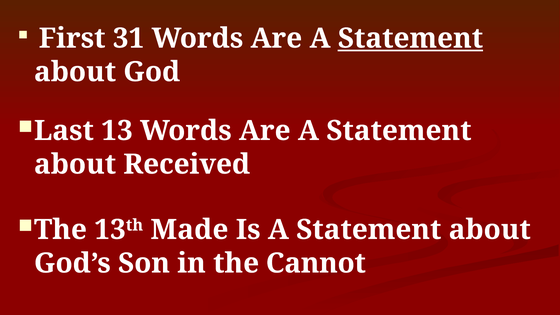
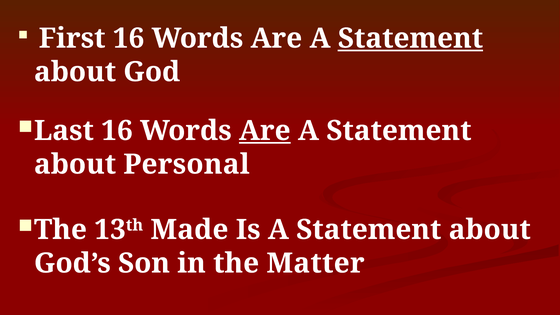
First 31: 31 -> 16 (129, 38)
Last 13: 13 -> 16 (117, 131)
Are underline: none -> present (265, 131)
Received: Received -> Personal (187, 164)
Cannot: Cannot -> Matter (316, 263)
